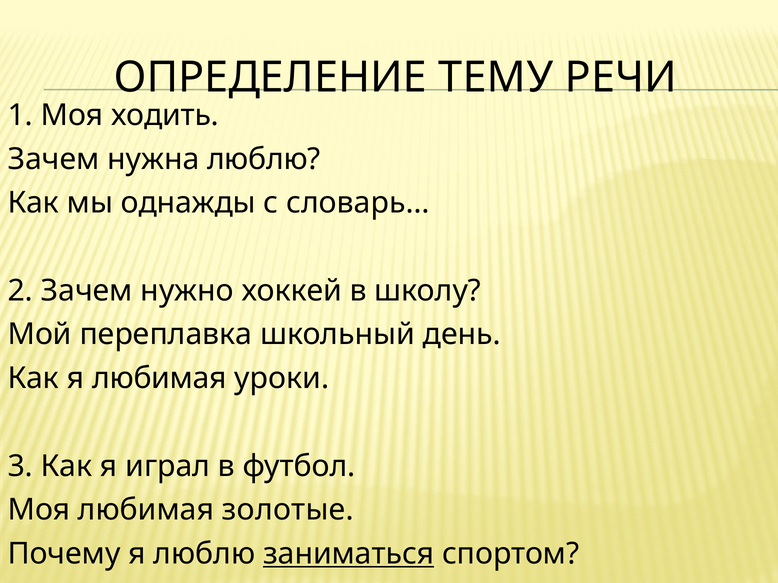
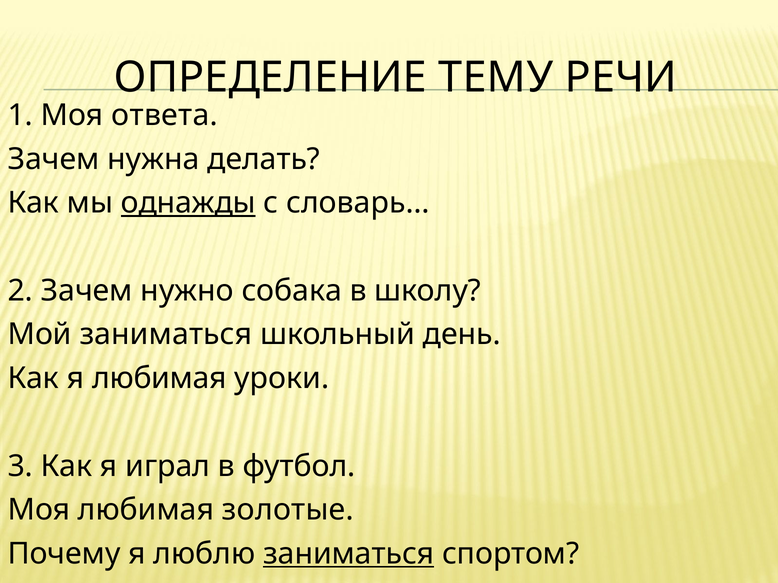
ходить: ходить -> ответа (165, 115)
нужна люблю: люблю -> делать (264, 159)
однажды underline: none -> present (188, 203)
хоккей: хоккей -> собака (292, 291)
Мой переплавка: переплавка -> заниматься (166, 335)
